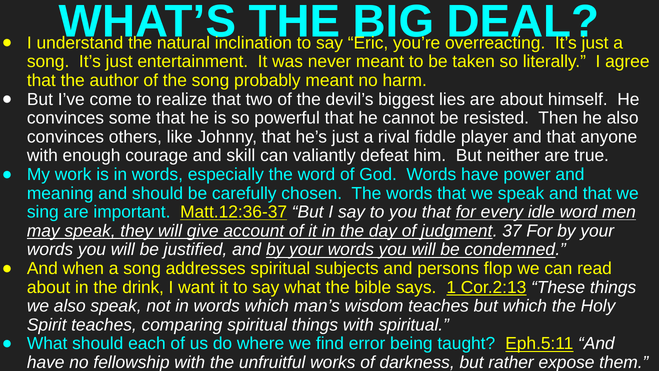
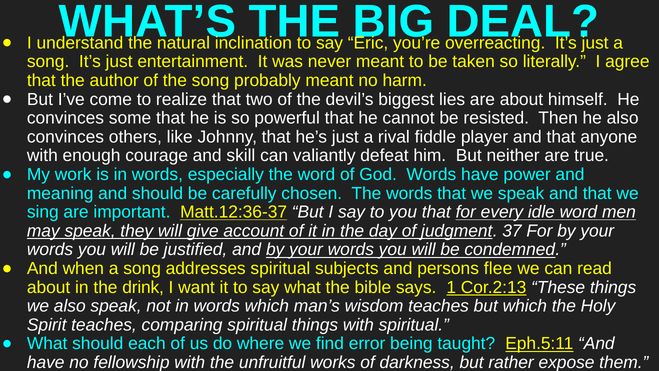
flop: flop -> flee (498, 268)
